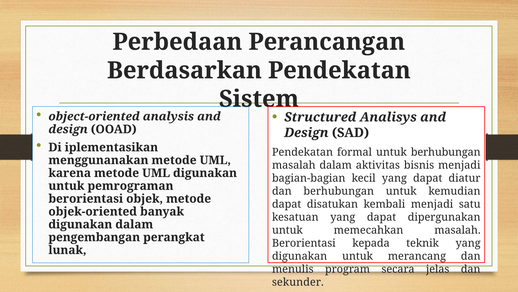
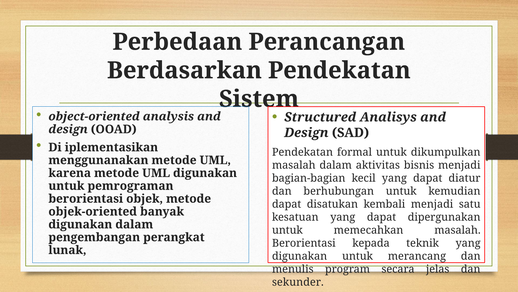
untuk berhubungan: berhubungan -> dikumpulkan (446, 152)
